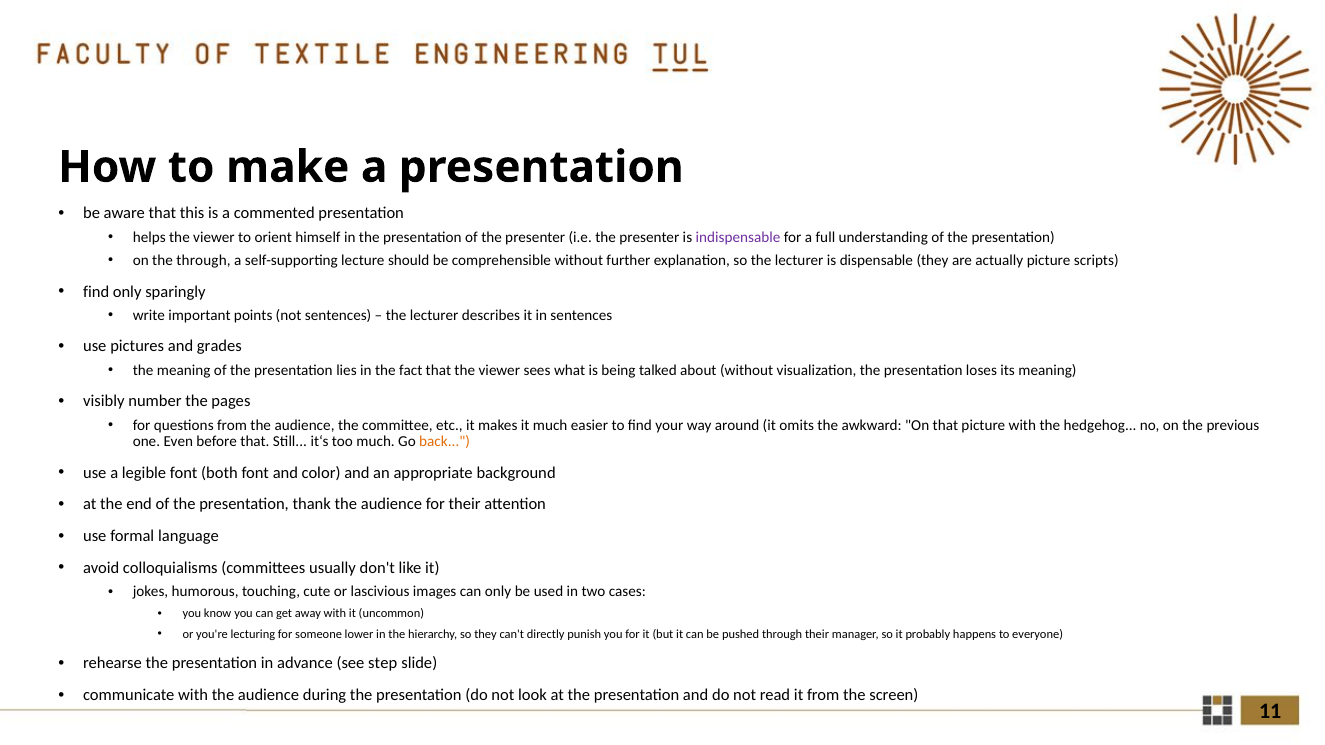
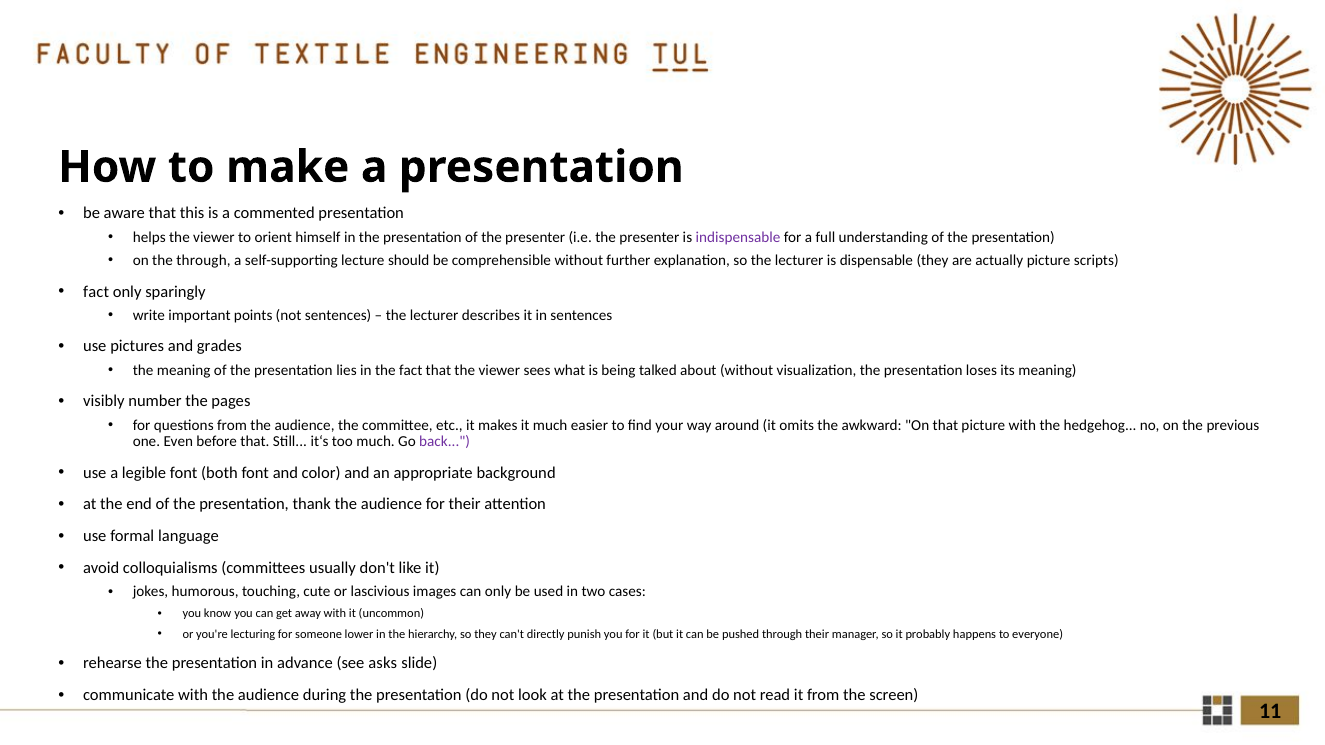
find: find -> fact (96, 292)
back colour: orange -> purple (445, 442)
step: step -> asks (383, 664)
